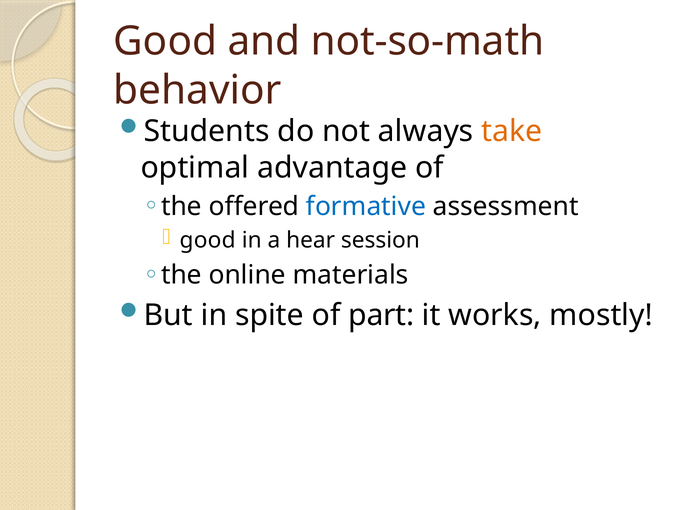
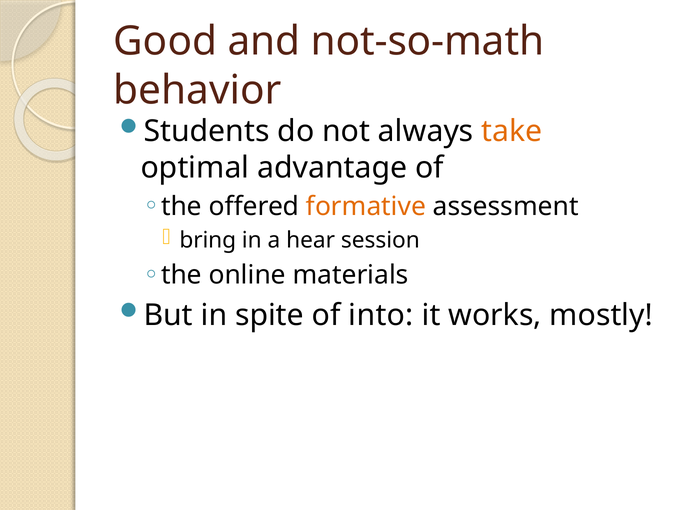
formative colour: blue -> orange (366, 206)
good: good -> bring (208, 240)
part: part -> into (381, 315)
